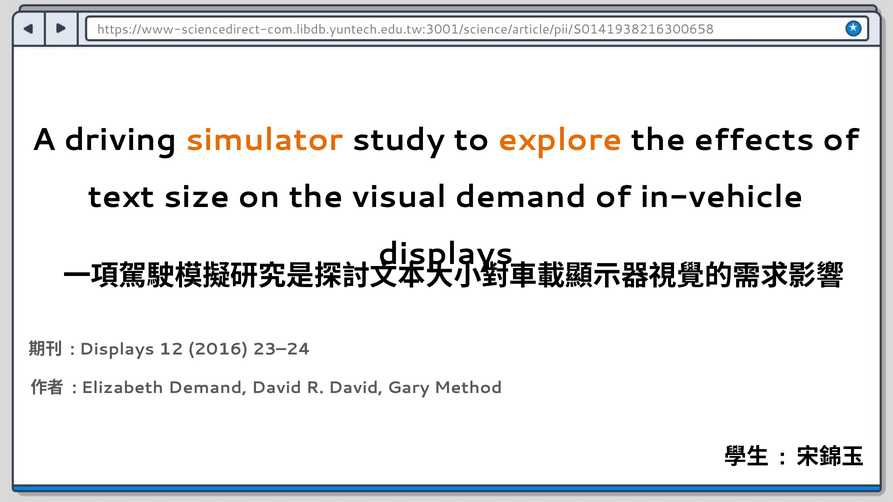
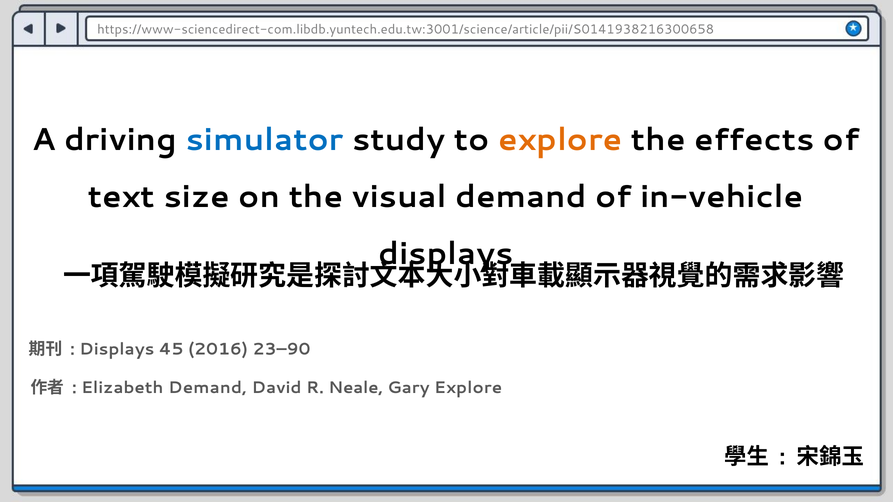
simulator colour: orange -> blue (265, 140)
12: 12 -> 45 (171, 349)
23–24: 23–24 -> 23–90 (282, 349)
R David: David -> Neale (356, 388)
Gary Method: Method -> Explore (468, 388)
